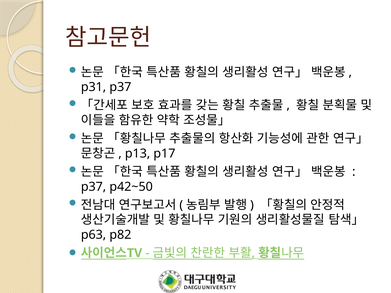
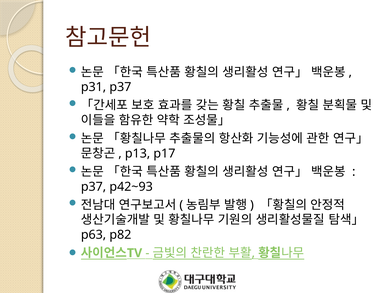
p42~50: p42~50 -> p42~93 (131, 187)
